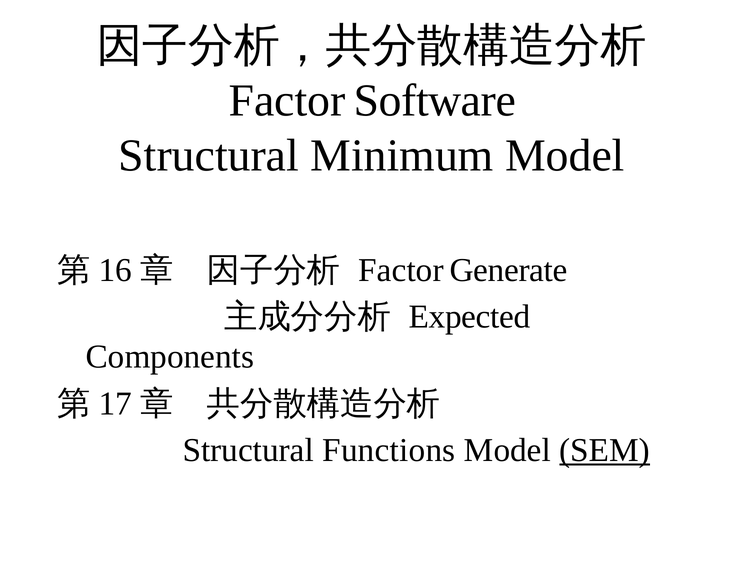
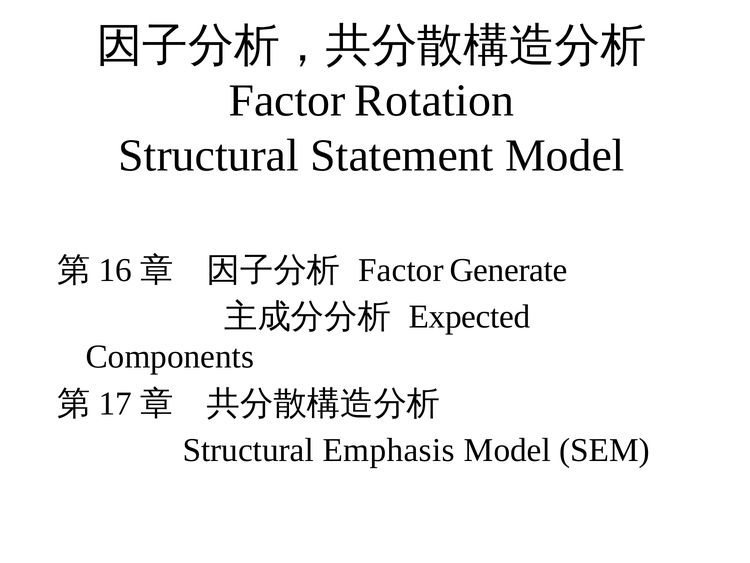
Software: Software -> Rotation (434, 101)
Minimum: Minimum -> Statement (402, 156)
Functions: Functions -> Emphasis (389, 450)
SEM underline: present -> none (605, 450)
